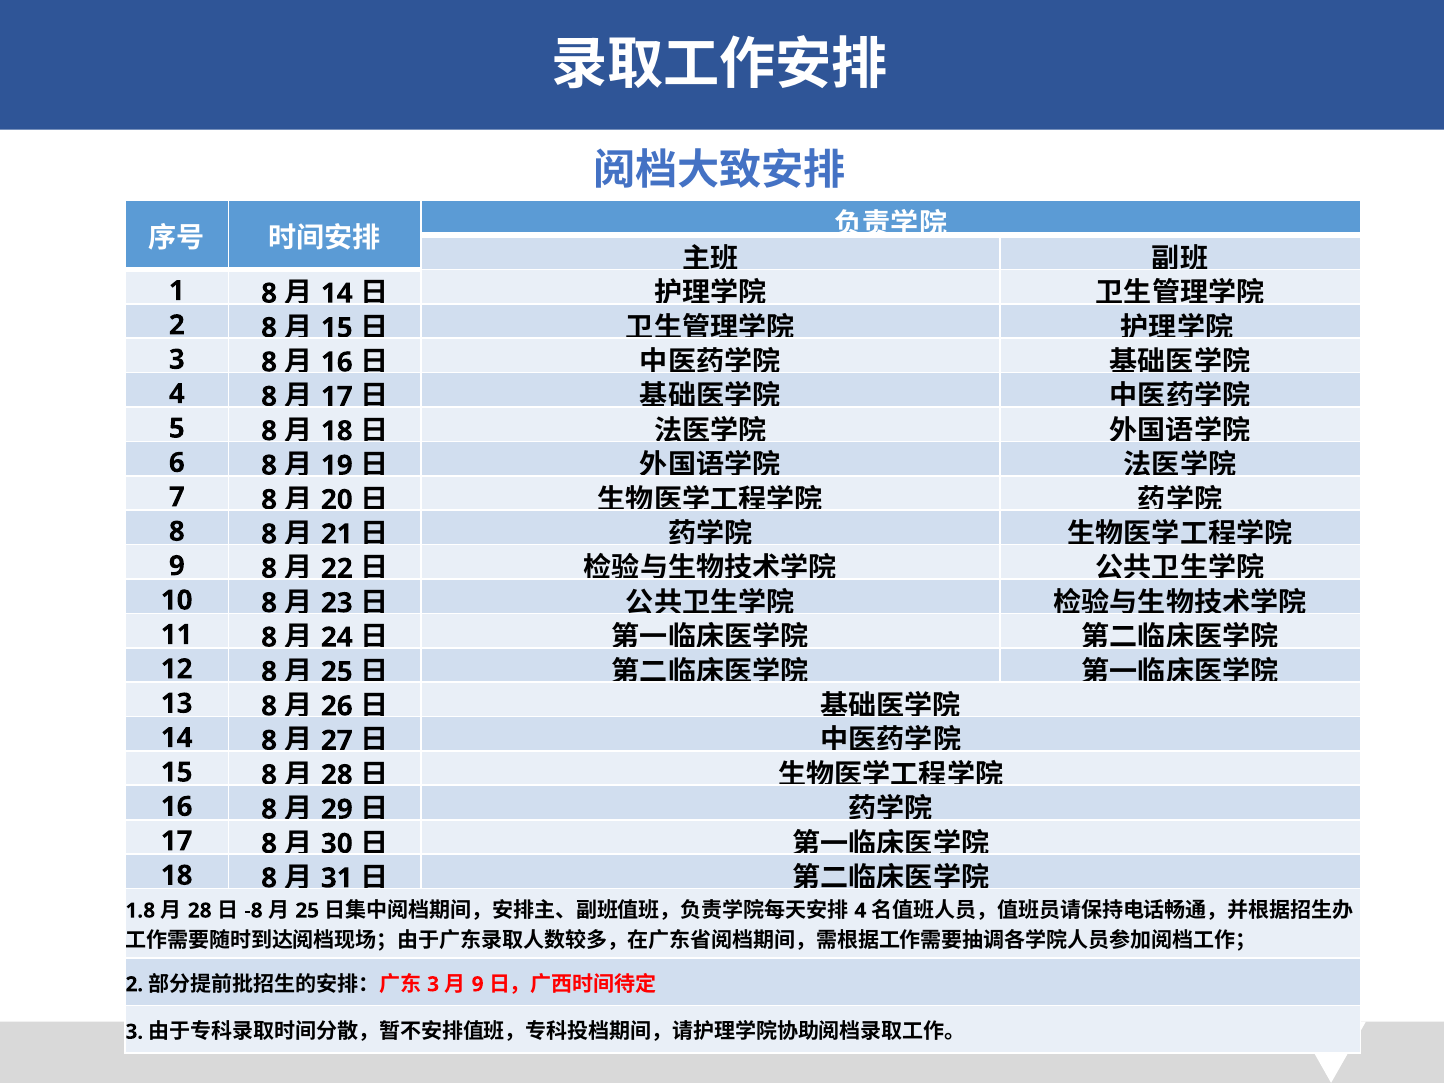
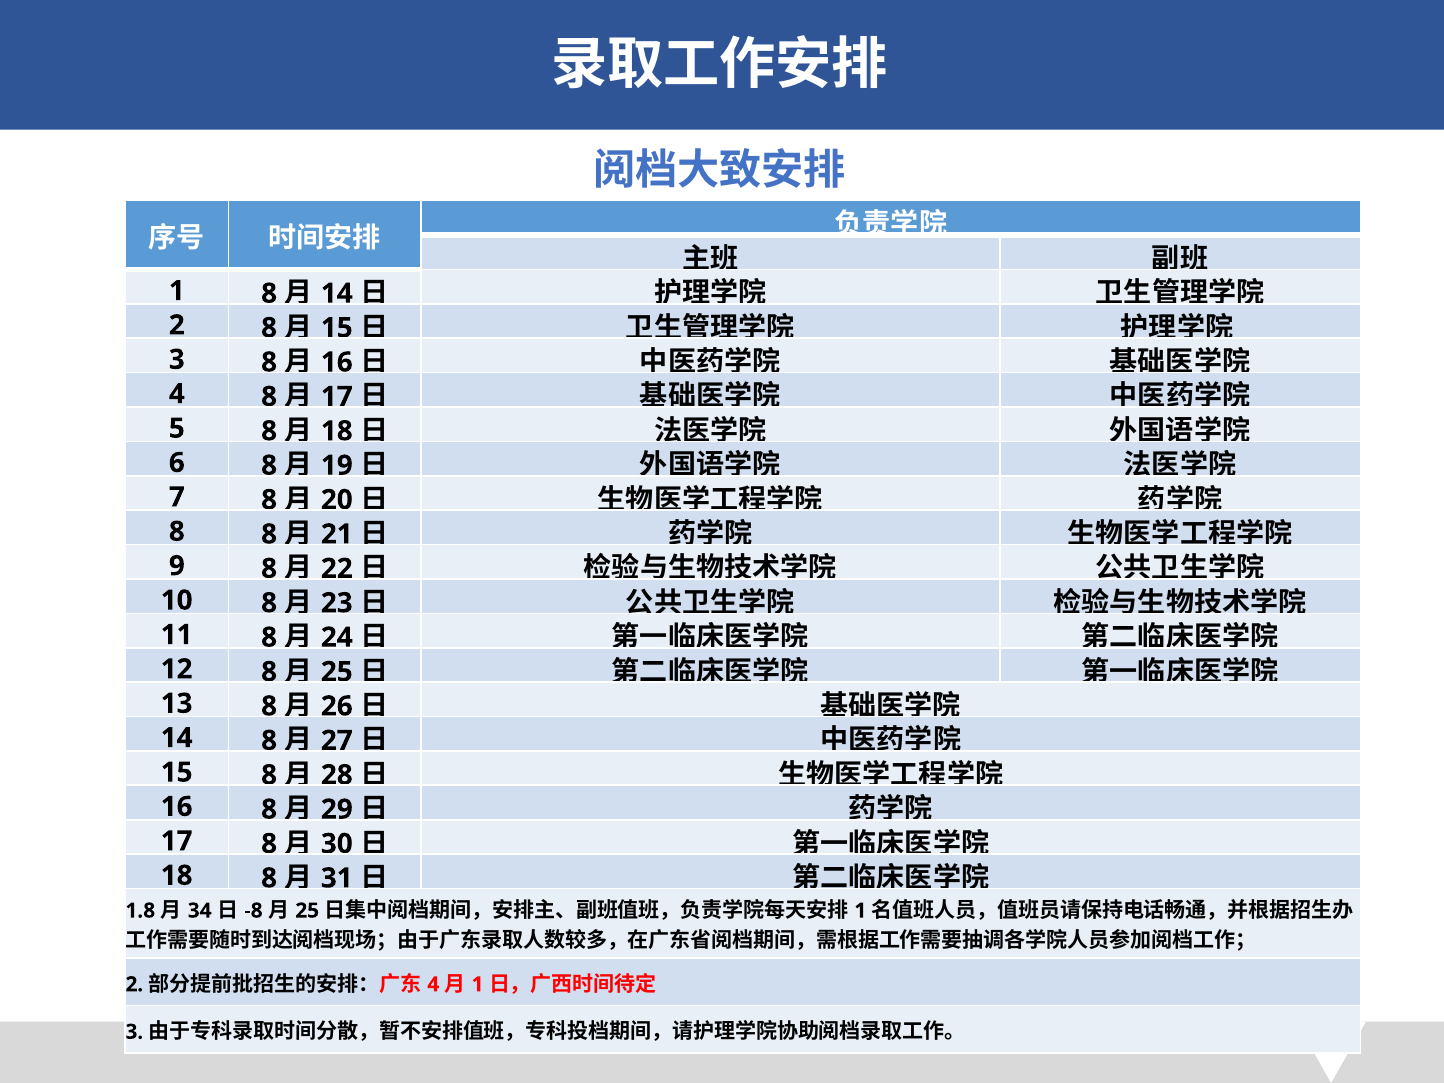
28: 28 -> 34 (200, 911)
4: 4 -> 1 (860, 911)
3: 3 -> 4 (433, 984)
9: 9 -> 1 (478, 984)
